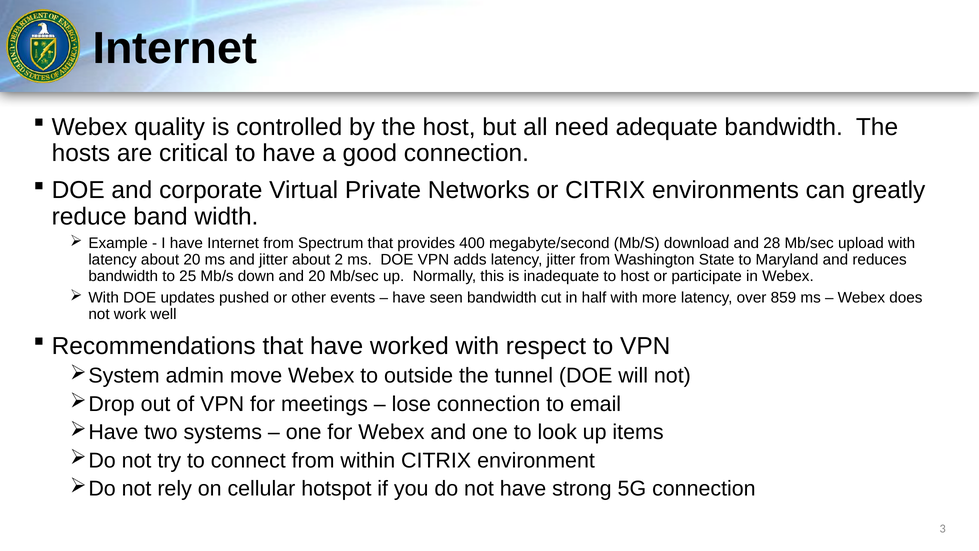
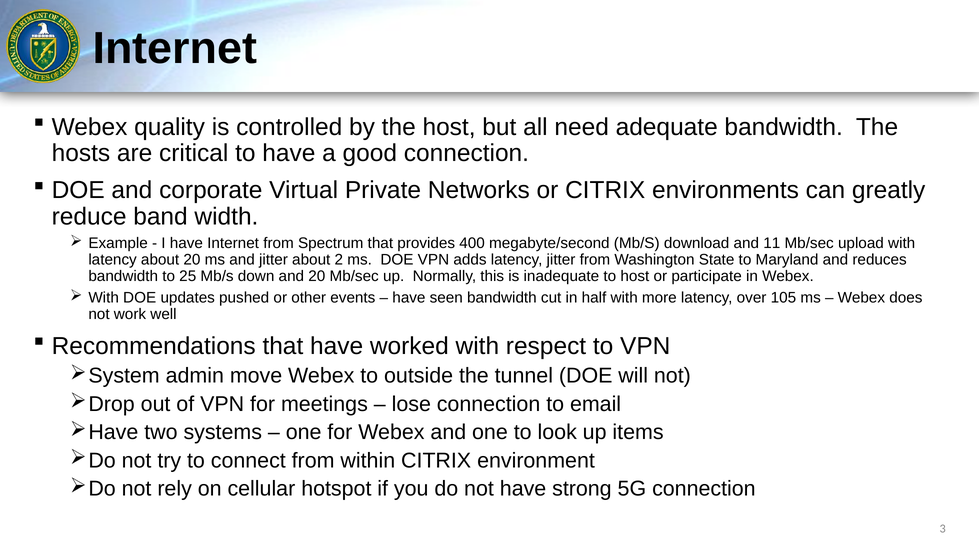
28: 28 -> 11 (772, 243)
859: 859 -> 105 (783, 298)
